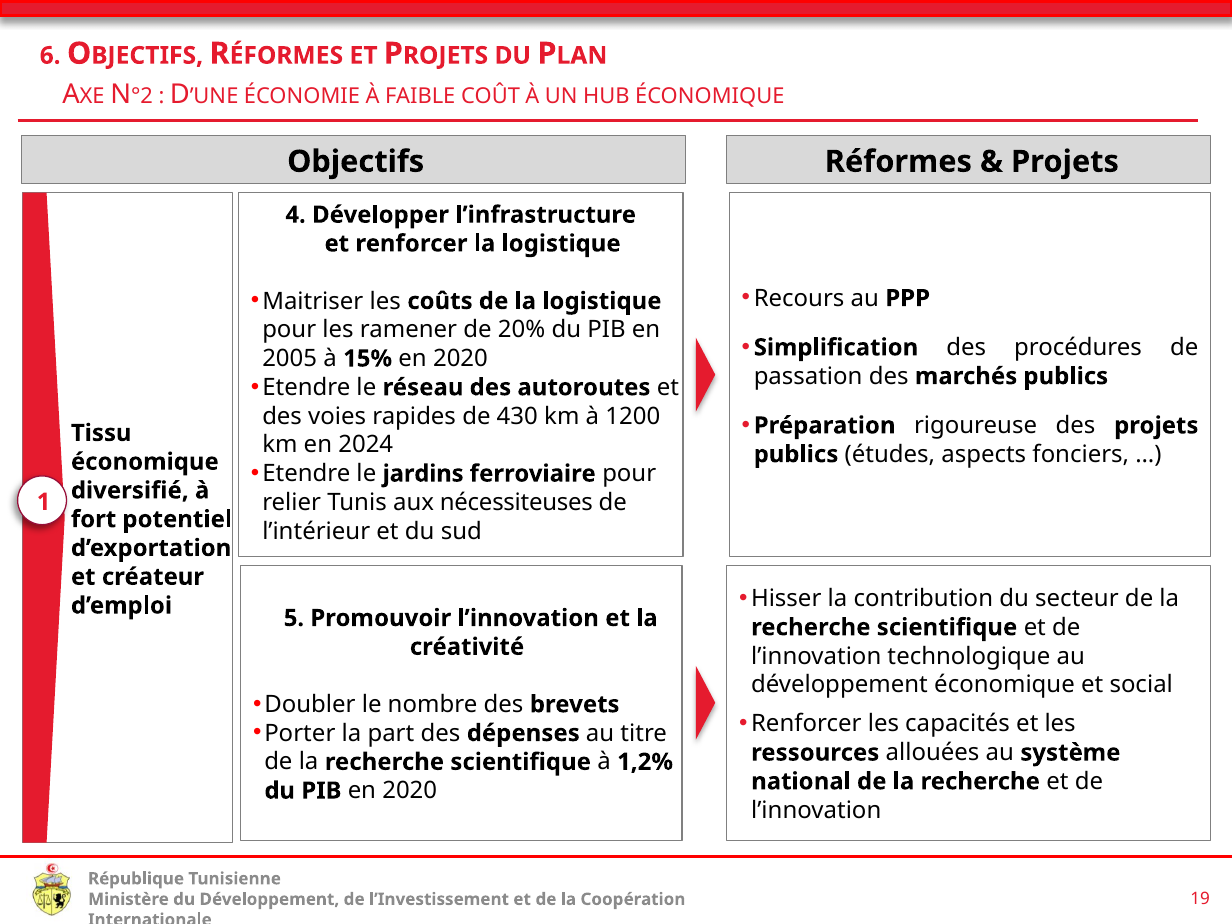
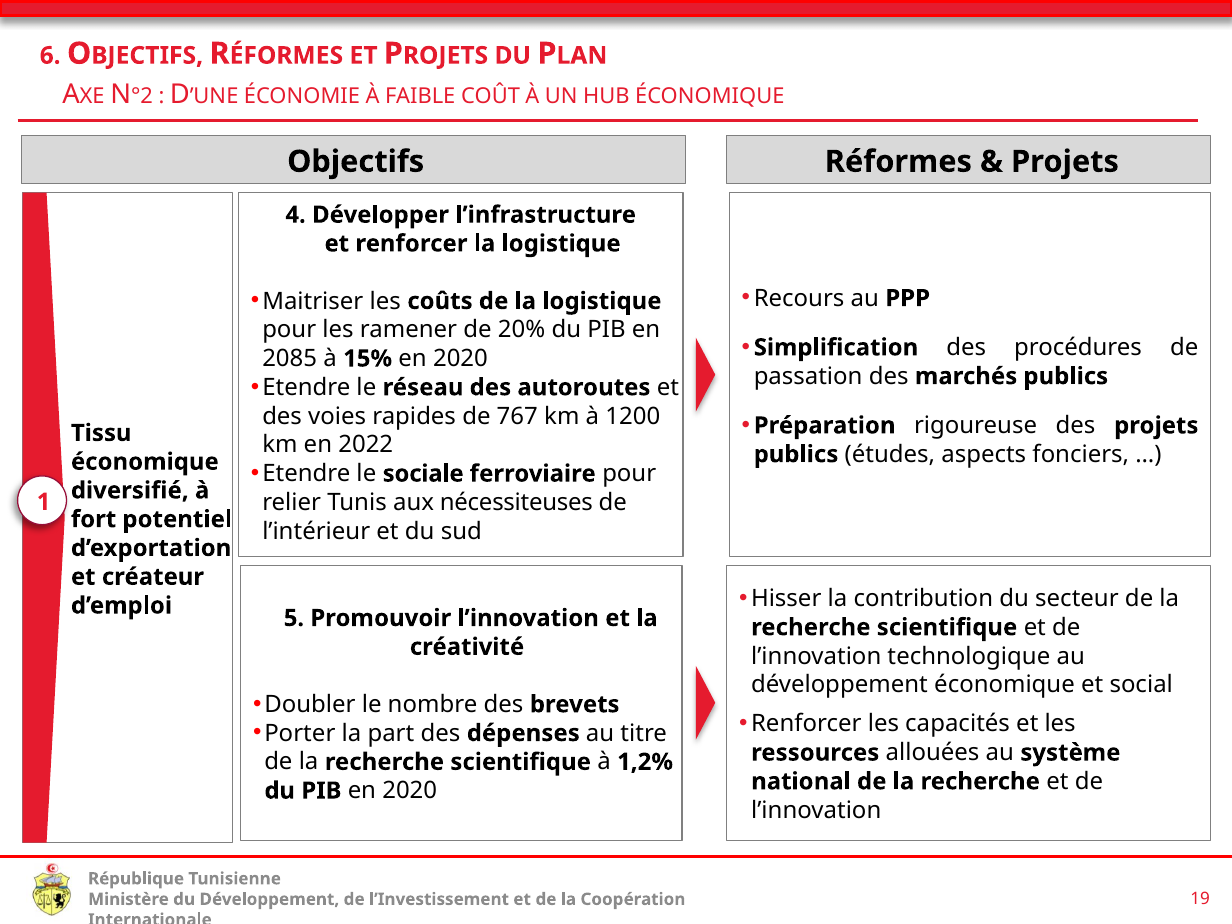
2005: 2005 -> 2085 (290, 359)
430: 430 -> 767 (517, 416)
2024: 2024 -> 2022 (366, 445)
jardins: jardins -> sociale (423, 474)
